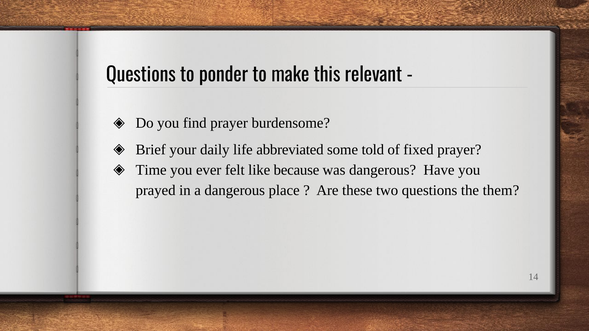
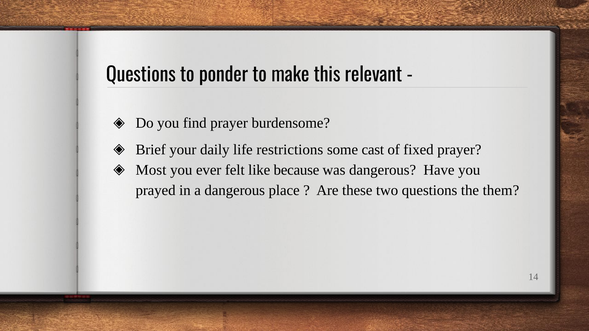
abbreviated: abbreviated -> restrictions (290, 150)
told: told -> cast (373, 150)
Time: Time -> Most (151, 170)
